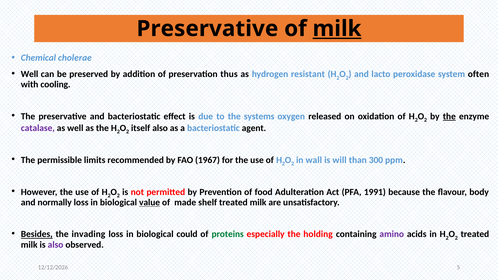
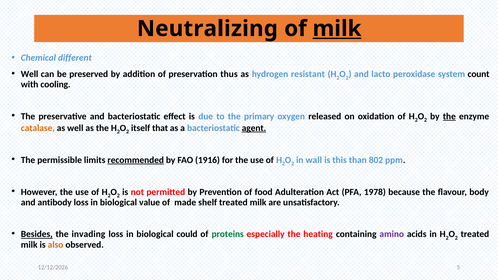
Preservative: Preservative -> Neutralizing (207, 29)
cholerae: cholerae -> different (75, 58)
often: often -> count (479, 74)
systems: systems -> primary (259, 116)
catalase colour: purple -> orange (38, 128)
itself also: also -> that (160, 128)
agent underline: none -> present (254, 128)
recommended underline: none -> present (136, 160)
1967: 1967 -> 1916 (208, 160)
will: will -> this (340, 160)
300: 300 -> 802 (376, 160)
1991: 1991 -> 1978 (375, 192)
normally: normally -> antibody (55, 203)
value underline: present -> none (150, 203)
holding: holding -> heating (318, 234)
also colour: purple -> orange (56, 245)
